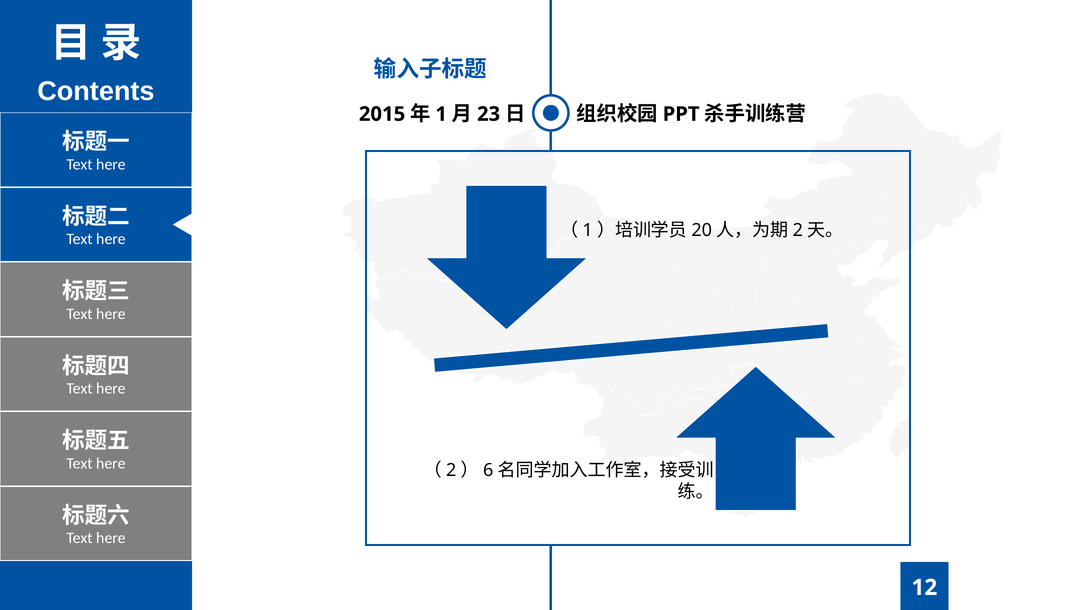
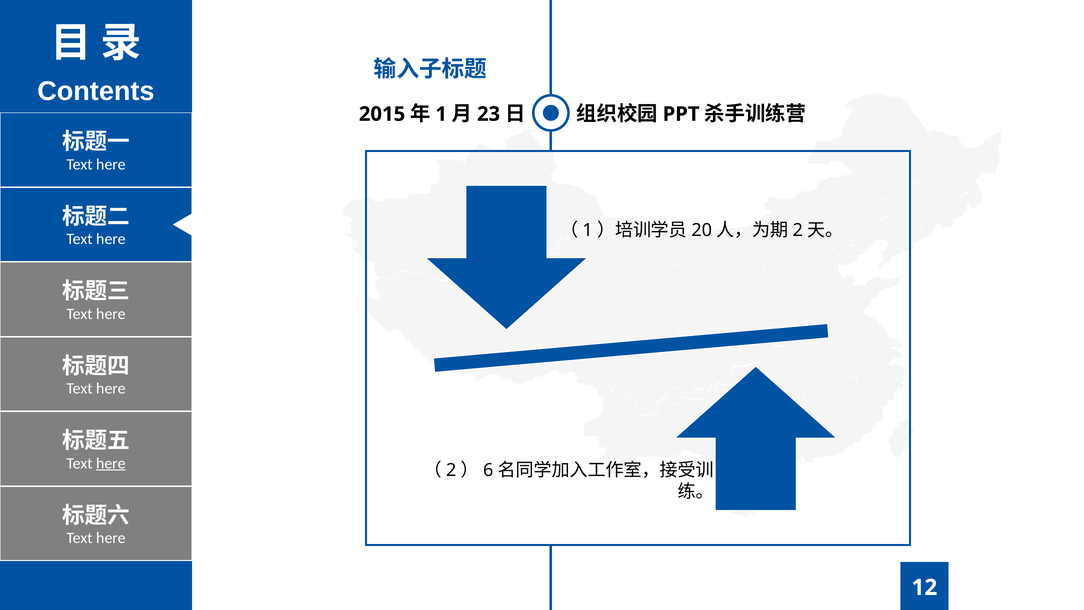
here underline: none -> present (111, 463)
